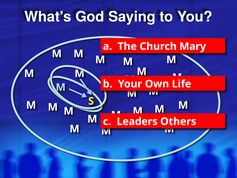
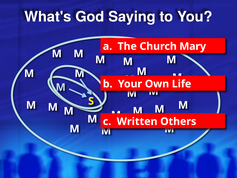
Leaders: Leaders -> Written (137, 121)
